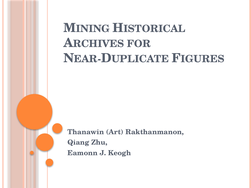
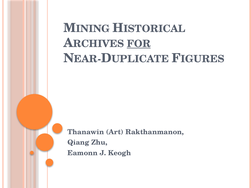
FOR underline: none -> present (139, 44)
